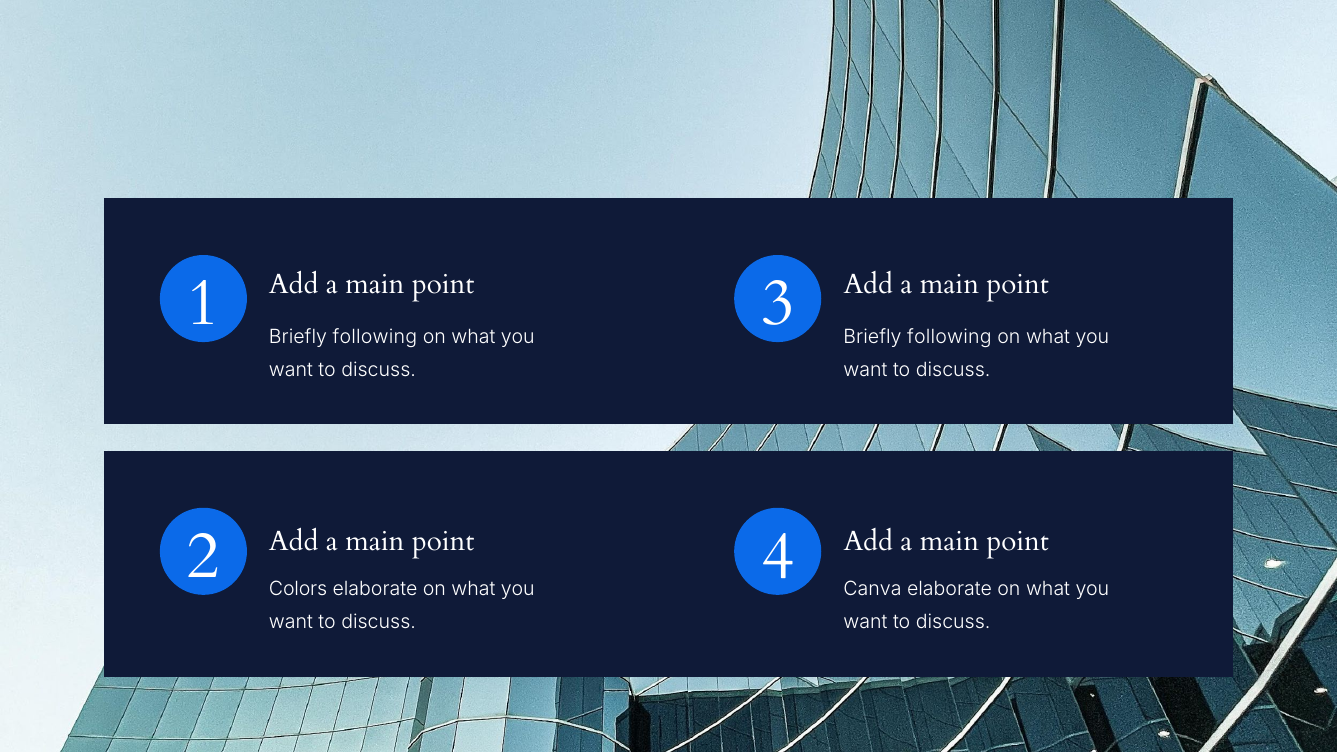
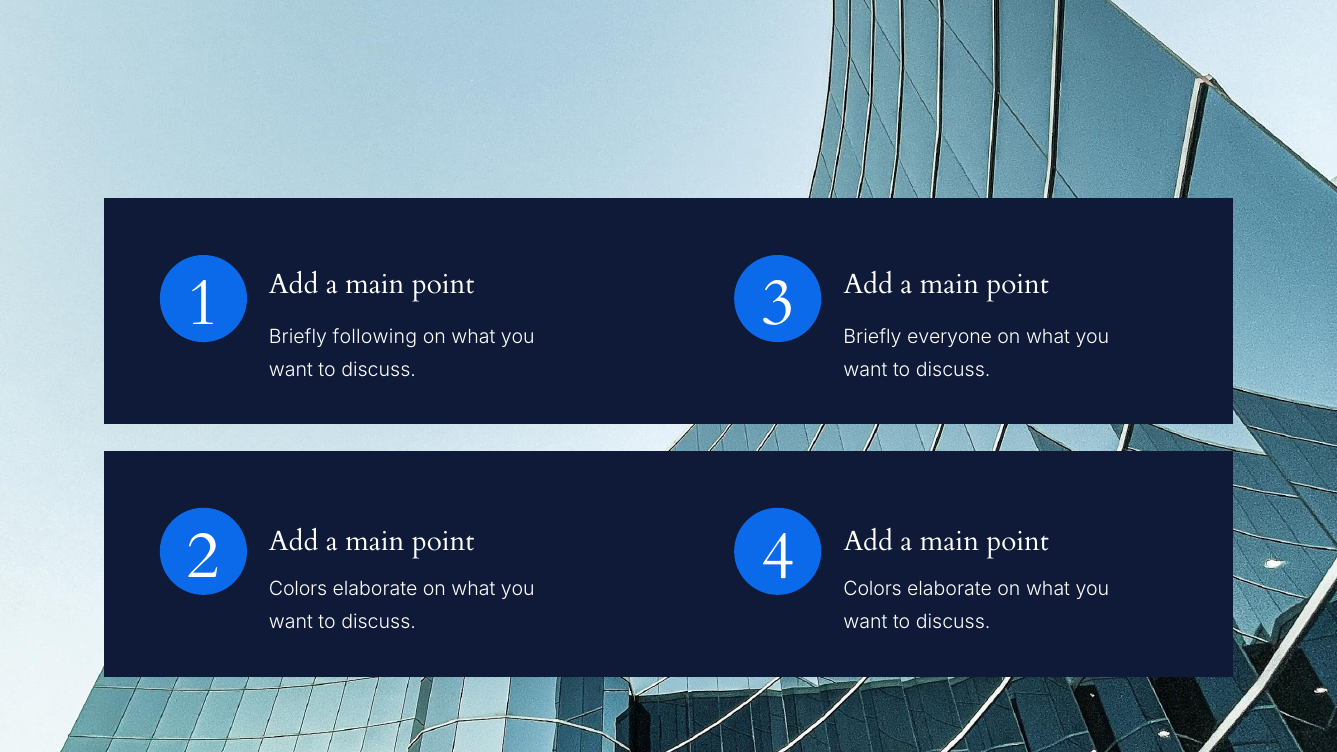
following: following -> everyone (950, 337)
Canva: Canva -> Colors (873, 590)
